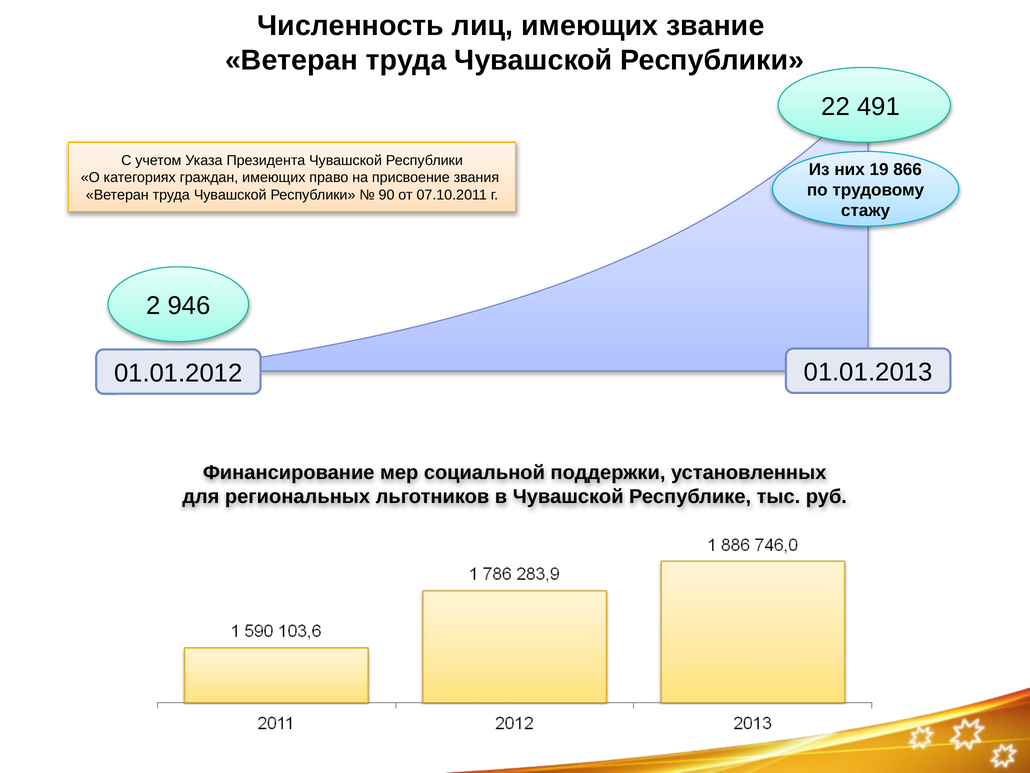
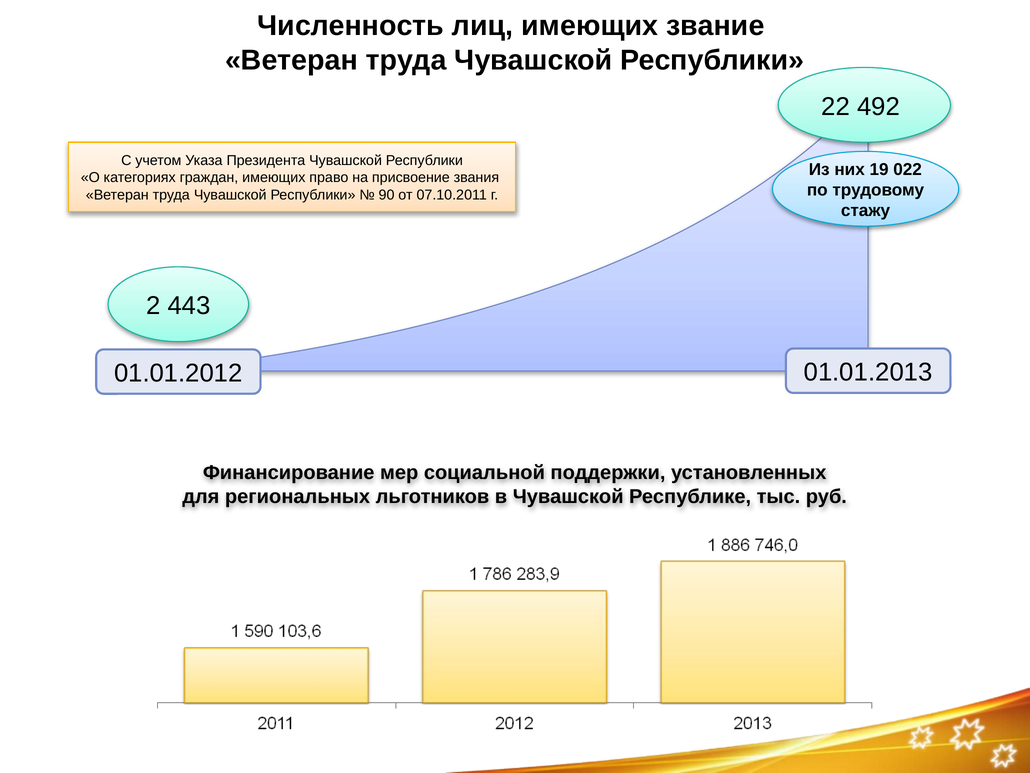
491: 491 -> 492 (879, 107)
866: 866 -> 022 (908, 169)
946: 946 -> 443 (189, 306)
